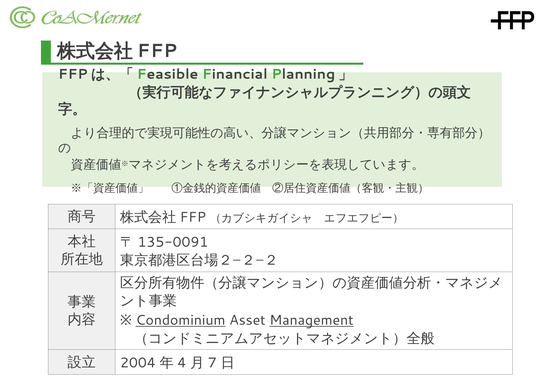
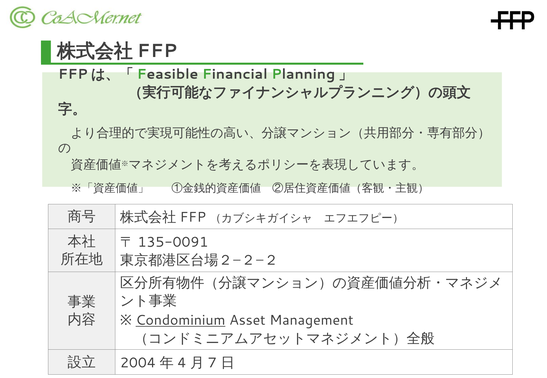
Management underline: present -> none (311, 321)
